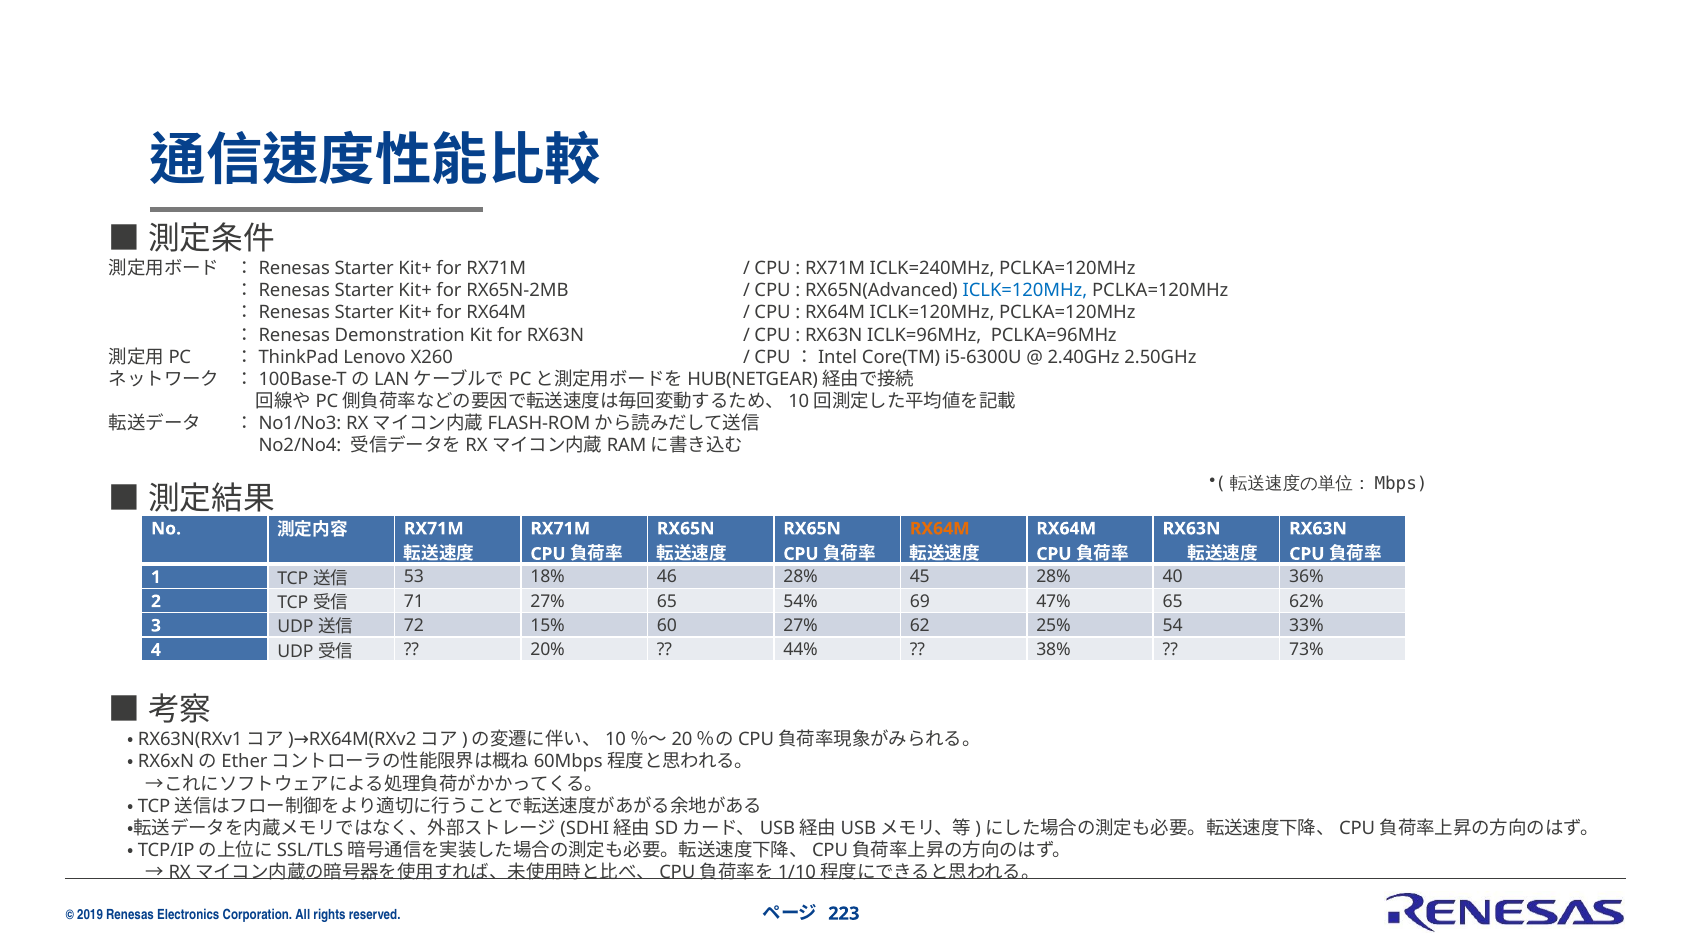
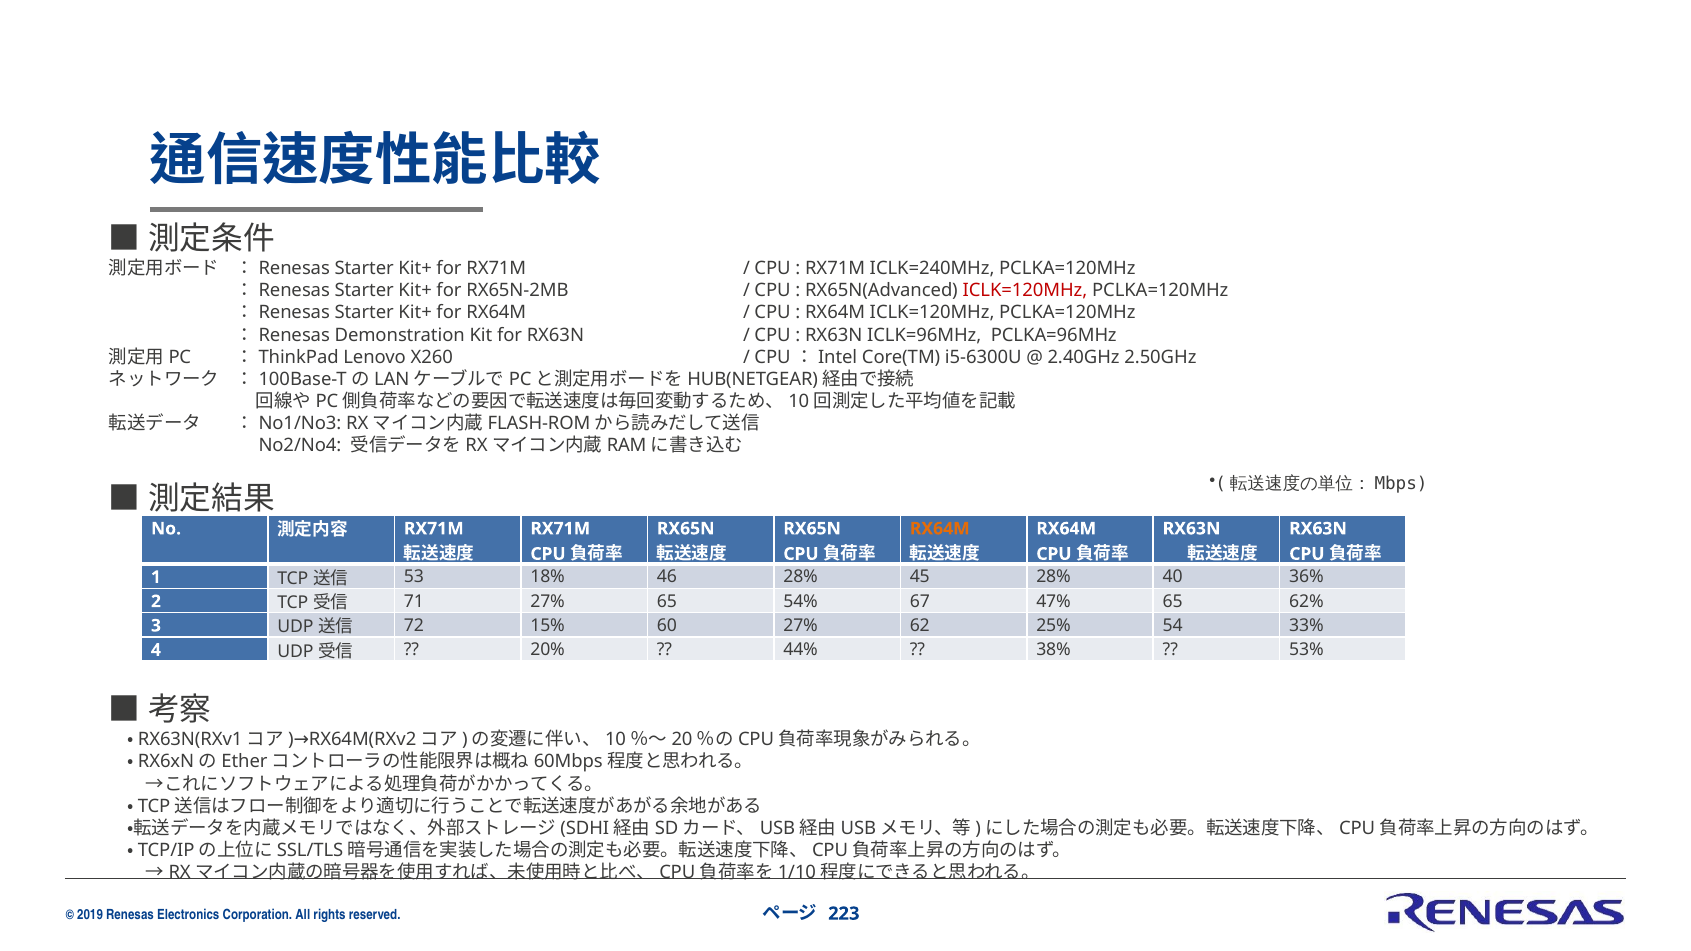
ICLK=120MHz colour: blue -> red (1025, 291)
69: 69 -> 67 (920, 602)
73%: 73% -> 53% (1307, 650)
